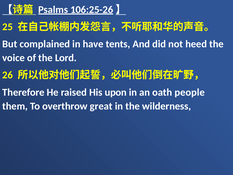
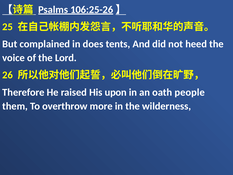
have: have -> does (93, 44)
great: great -> more (101, 106)
